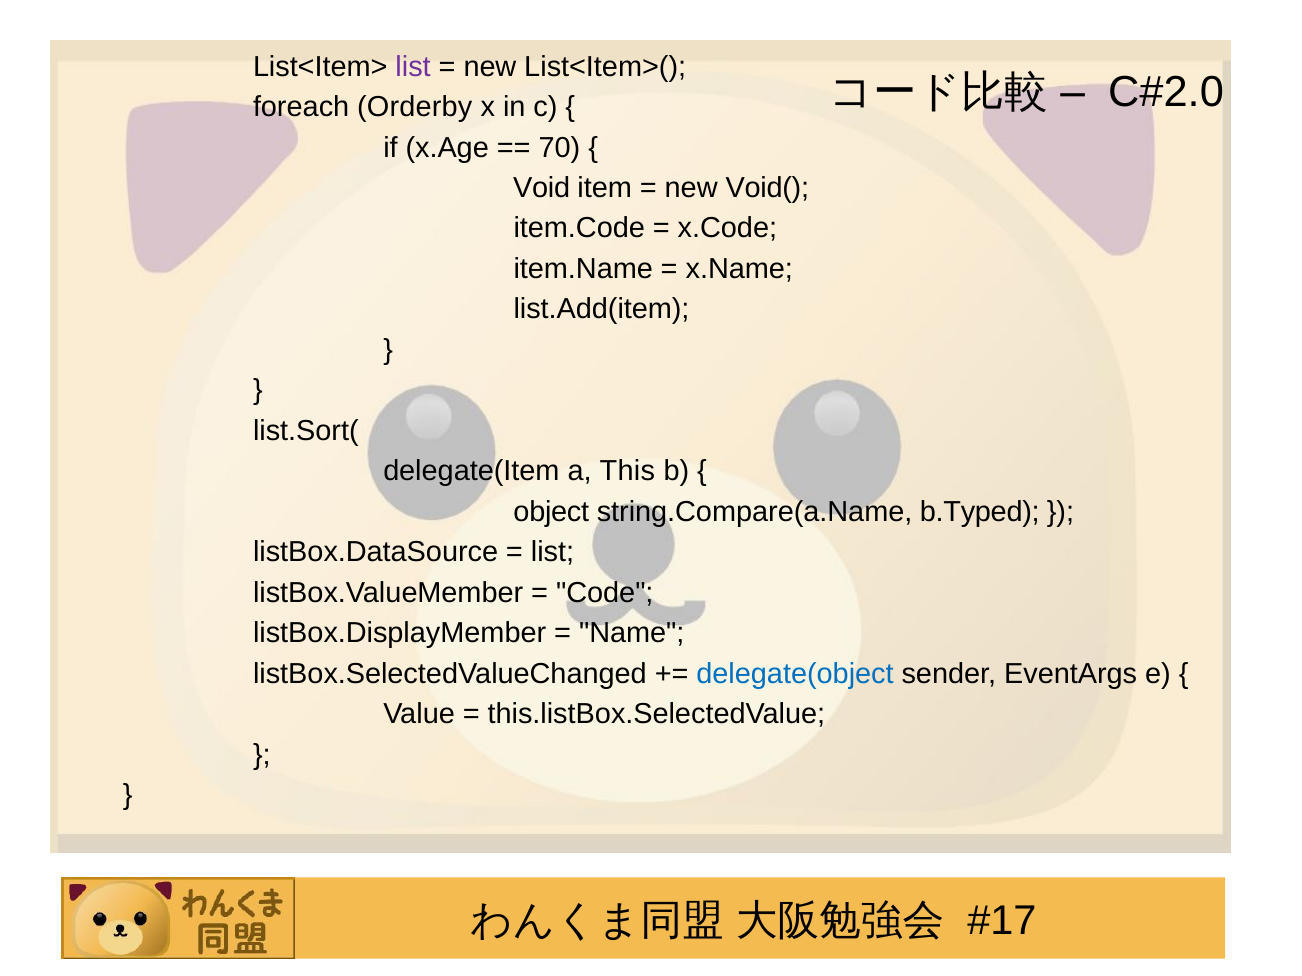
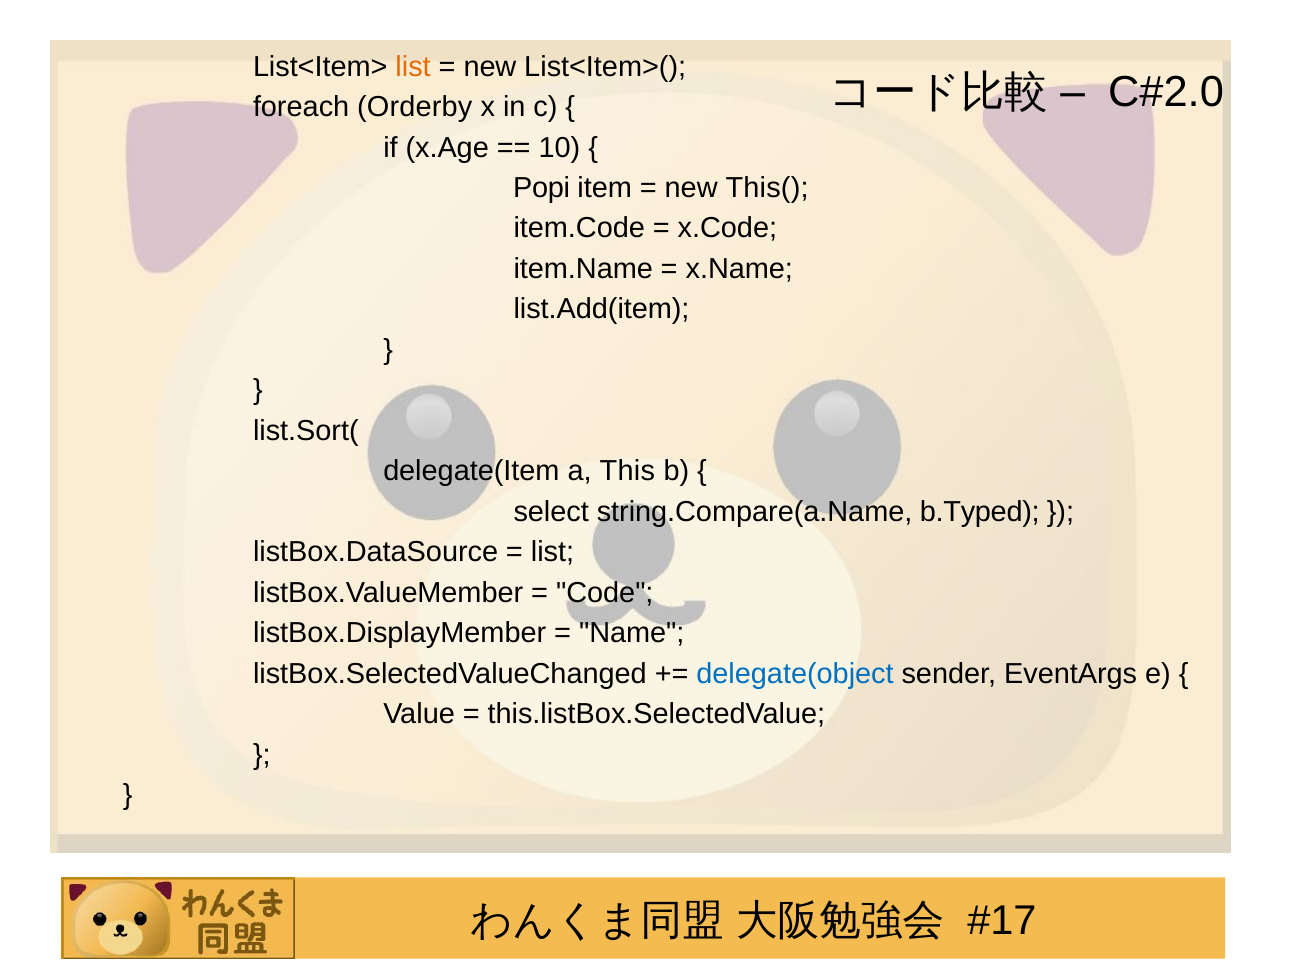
list colour: purple -> orange (413, 67)
70: 70 -> 10 (559, 148)
Void: Void -> Popi (542, 188)
Void(: Void( -> This( (767, 188)
object: object -> select (551, 512)
